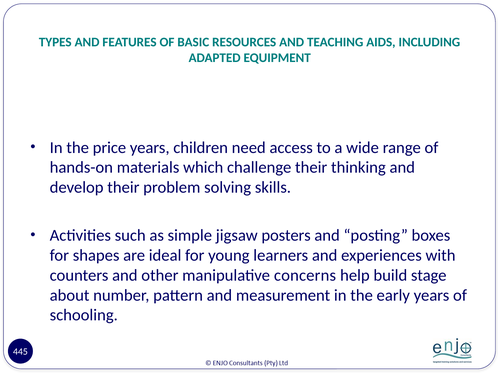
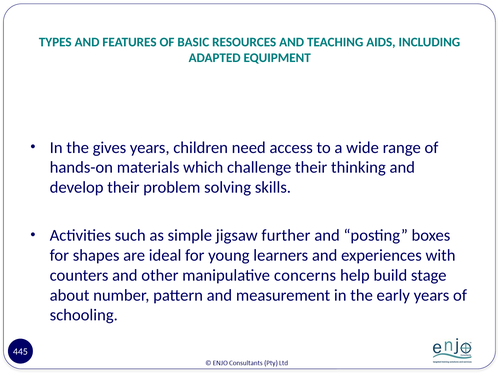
price: price -> gives (109, 148)
posters: posters -> further (286, 236)
